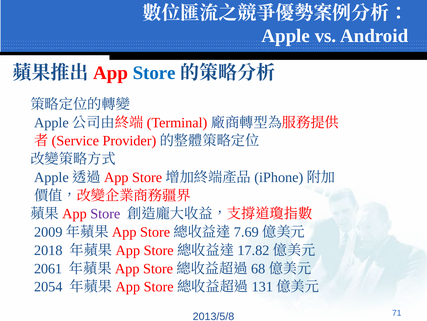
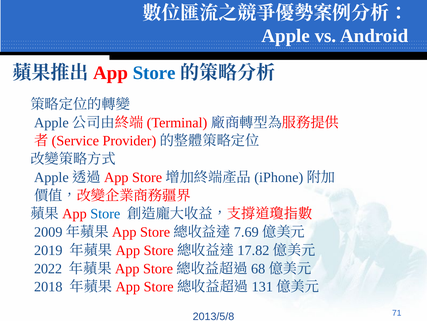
Store colour: purple -> blue (105, 213)
2018: 2018 -> 2019 (48, 250)
2061: 2061 -> 2022 (48, 268)
2054: 2054 -> 2018 (48, 286)
